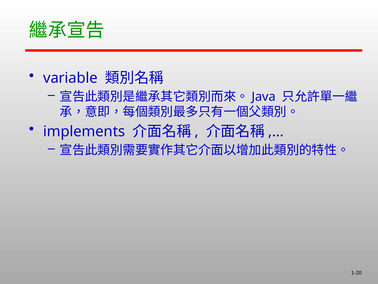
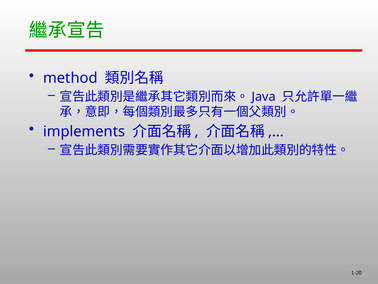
variable: variable -> method (70, 78)
